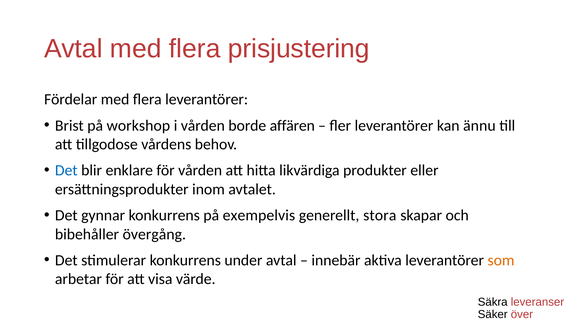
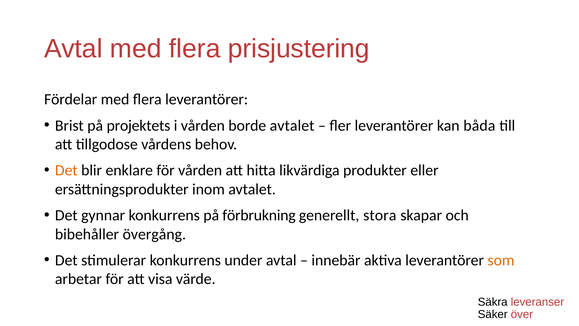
workshop: workshop -> projektets (138, 125)
borde affären: affären -> avtalet (292, 125)
ännu: ännu -> båda (479, 125)
Det colour: blue -> orange (66, 170)
exempelvis: exempelvis -> förbrukning (259, 215)
